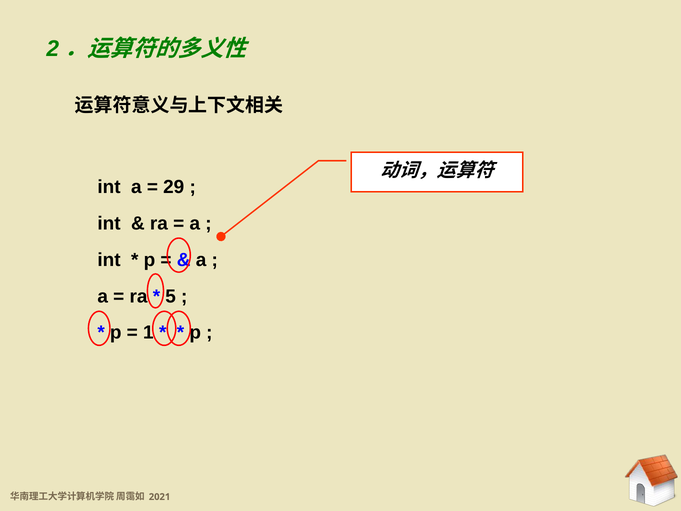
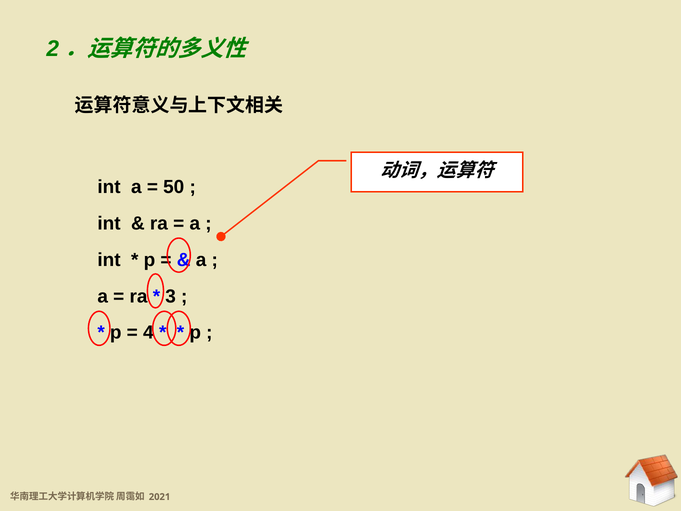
29: 29 -> 50 (174, 187)
5: 5 -> 3 (171, 296)
1: 1 -> 4 (148, 332)
